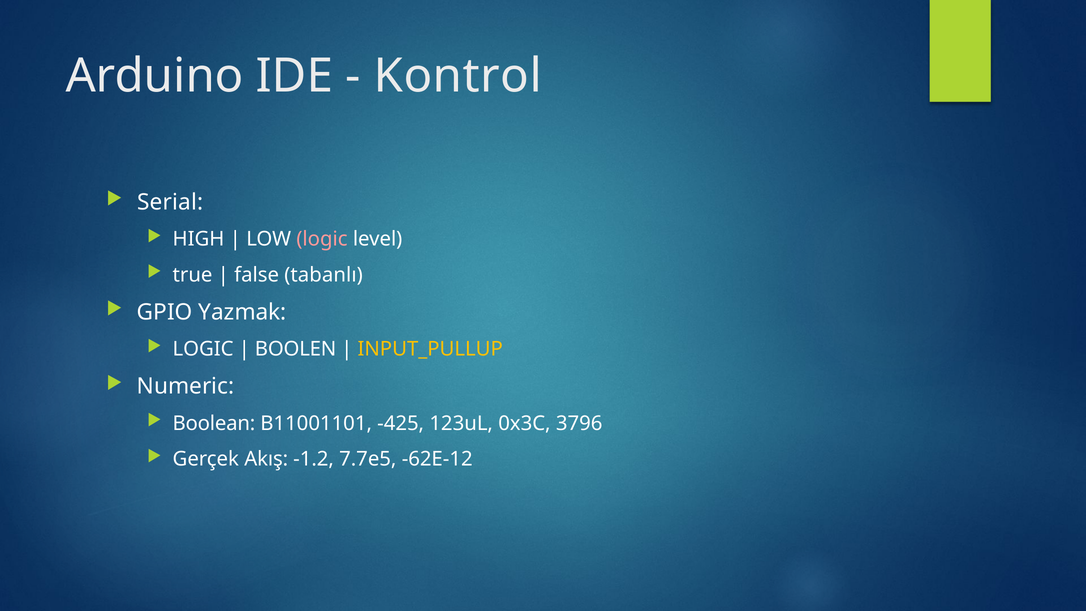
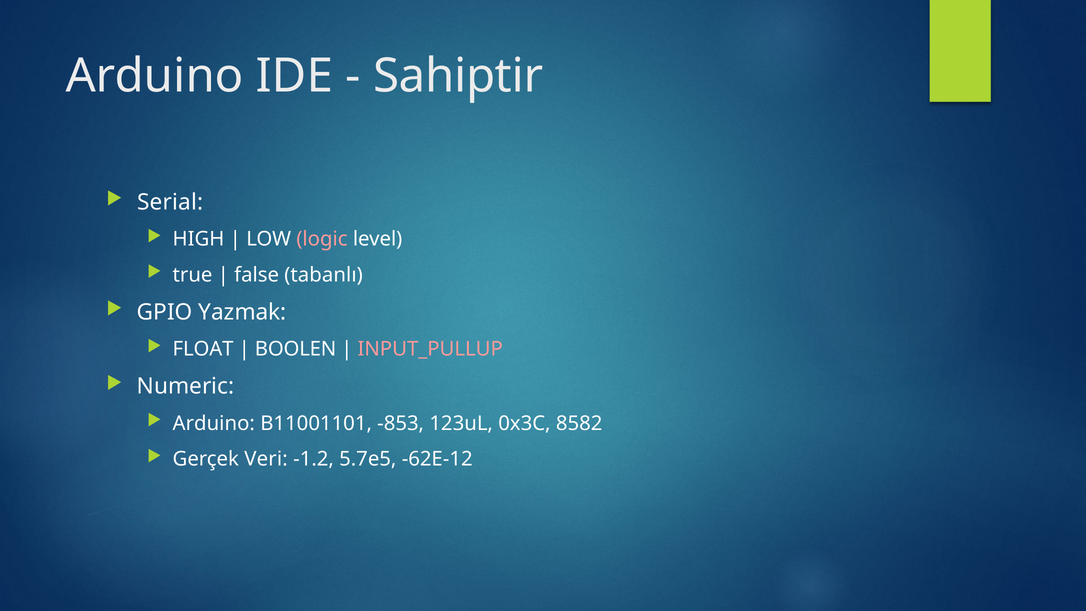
Kontrol: Kontrol -> Sahiptir (458, 76)
LOGIC: LOGIC -> FLOAT (203, 349)
INPUT_PULLUP colour: yellow -> pink (430, 349)
Boolean: Boolean -> Arduino (214, 423)
-425: -425 -> -853 (401, 423)
3796: 3796 -> 8582 (579, 423)
Akış: Akış -> Veri (266, 459)
7.7e5: 7.7e5 -> 5.7e5 (368, 459)
